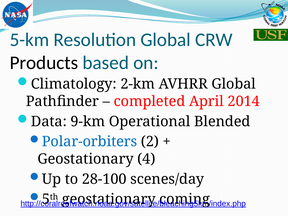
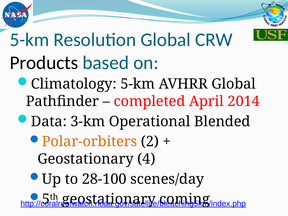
Climatology 2-km: 2-km -> 5-km (138, 84)
9-km: 9-km -> 3-km (88, 121)
Polar-orbiters colour: blue -> orange (90, 142)
